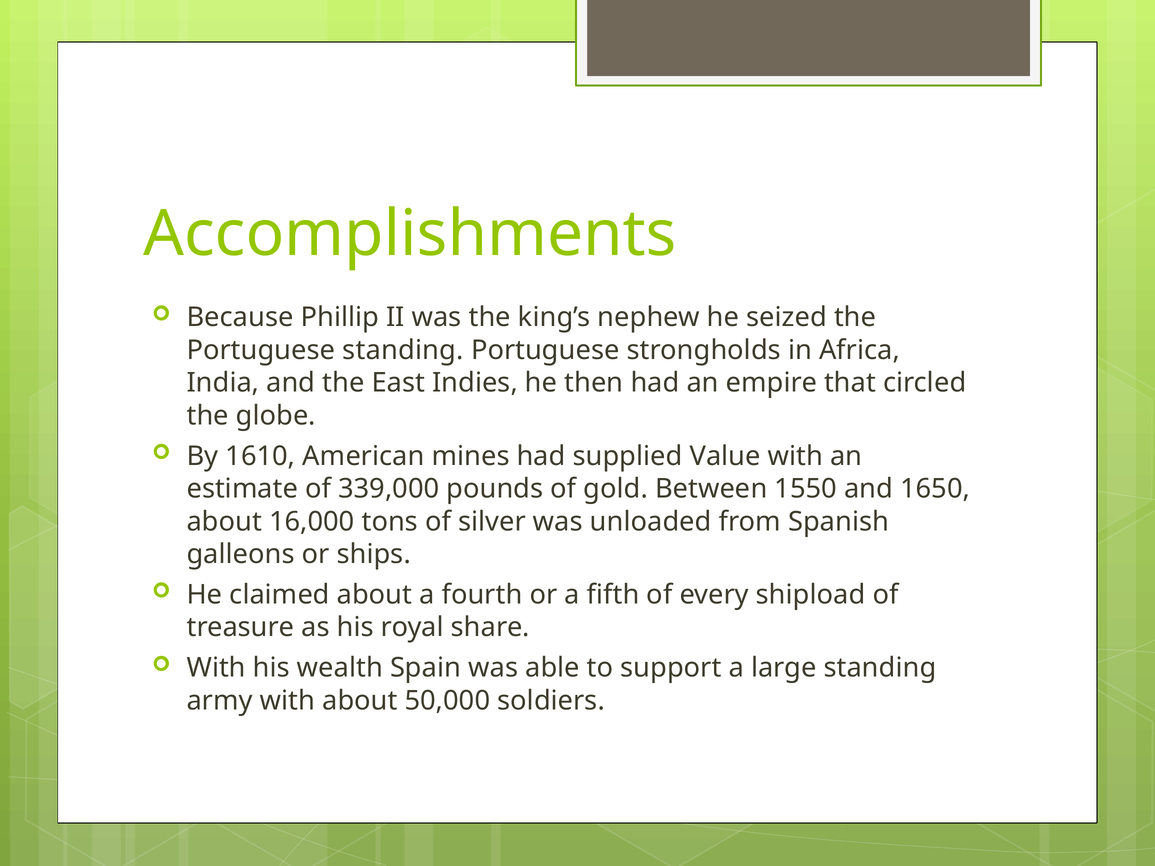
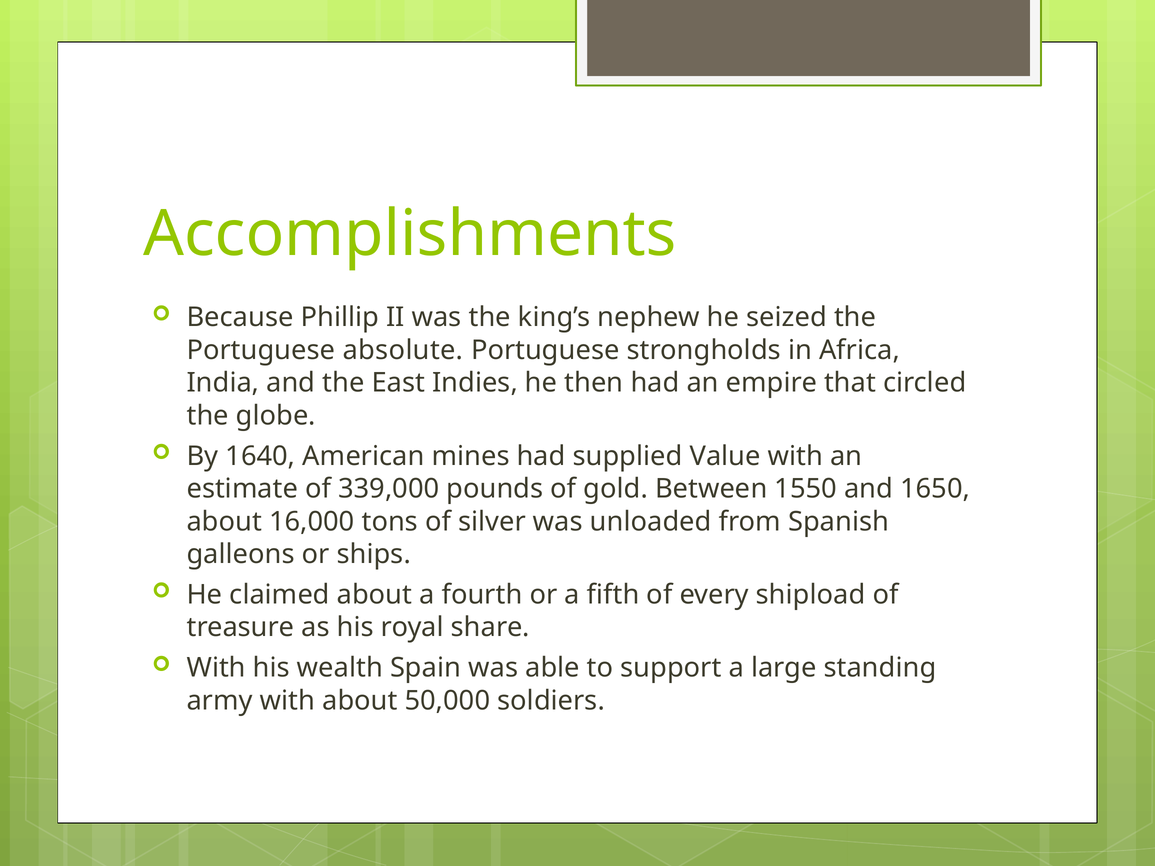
Portuguese standing: standing -> absolute (403, 350)
1610: 1610 -> 1640 (260, 456)
